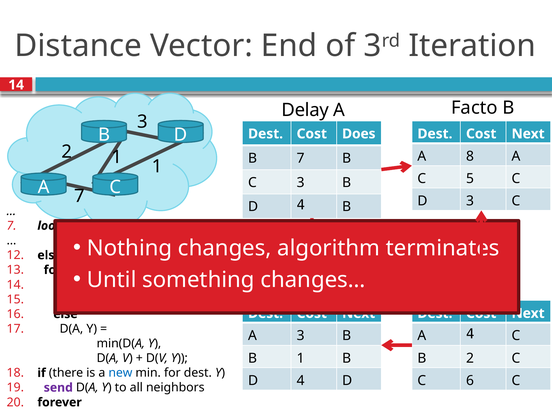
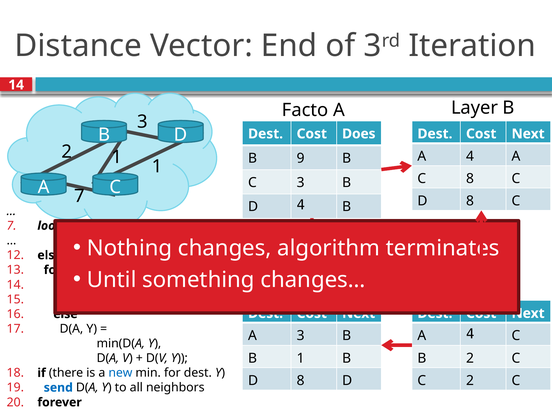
Facto: Facto -> Layer (475, 108)
Delay: Delay -> Facto (305, 110)
8: 8 -> 4 (470, 156)
B 7: 7 -> 9 (301, 158)
C 5: 5 -> 8 (470, 179)
3: 3 -> 8 (470, 201)
4: 4 -> 8 (301, 380)
C 6: 6 -> 2 (470, 380)
send colour: purple -> blue (58, 388)
